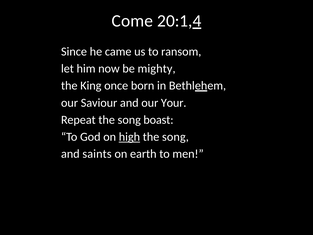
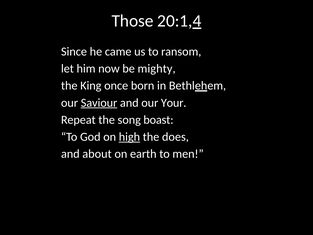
Come: Come -> Those (133, 21)
Saviour underline: none -> present (99, 103)
song: song -> does (175, 137)
saints: saints -> about (97, 154)
